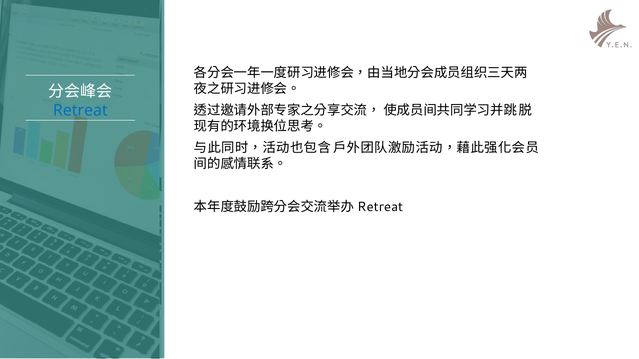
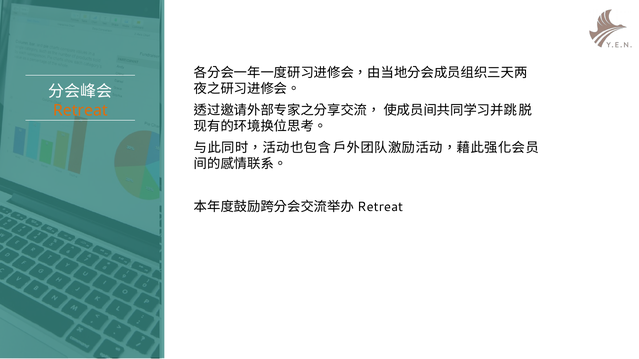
Retreat colour: blue -> orange (80, 111)
